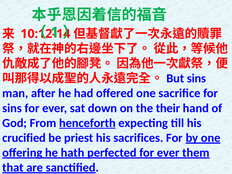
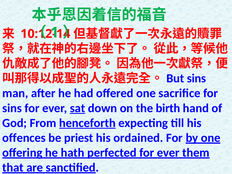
sat underline: none -> present (77, 108)
their: their -> birth (168, 108)
crucified: crucified -> offences (24, 138)
sacrifices: sacrifices -> ordained (138, 138)
